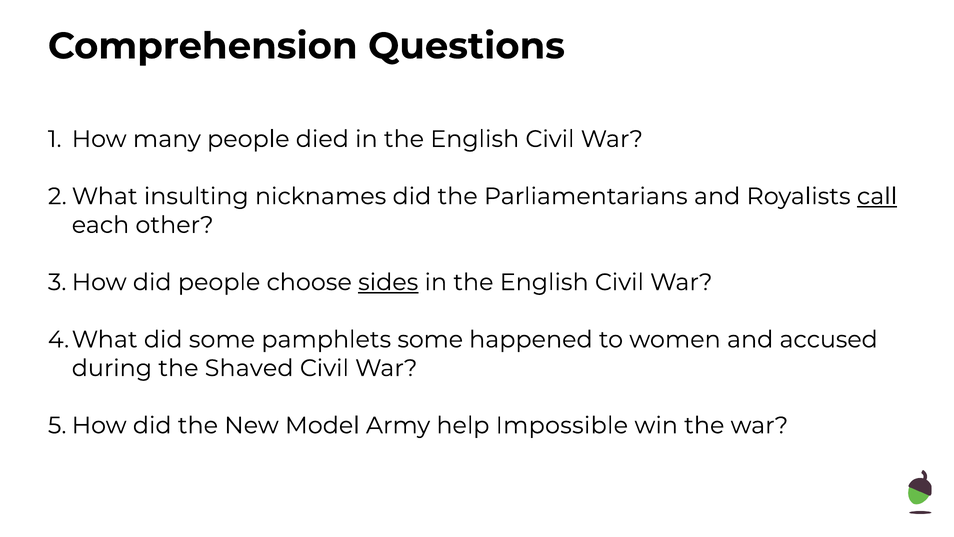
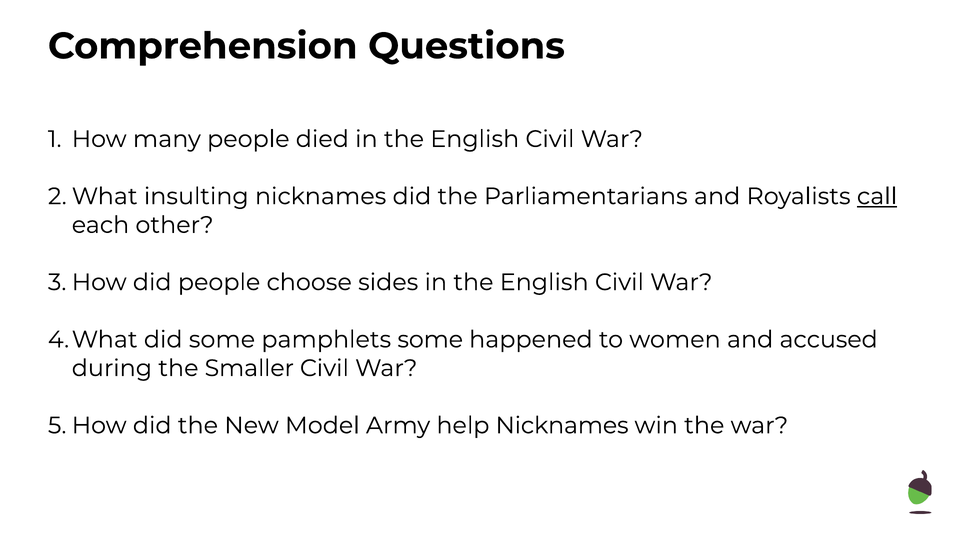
sides underline: present -> none (388, 282)
Shaved: Shaved -> Smaller (249, 368)
help Impossible: Impossible -> Nicknames (562, 425)
